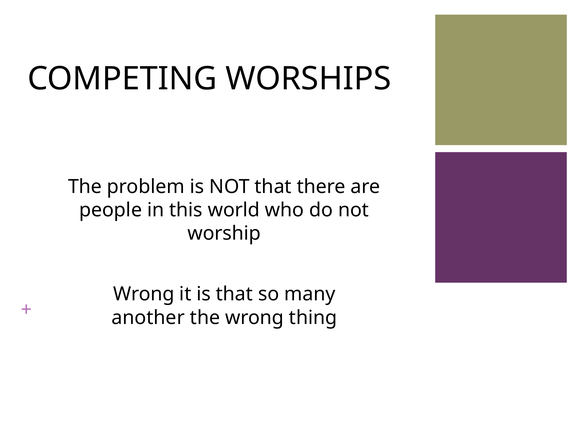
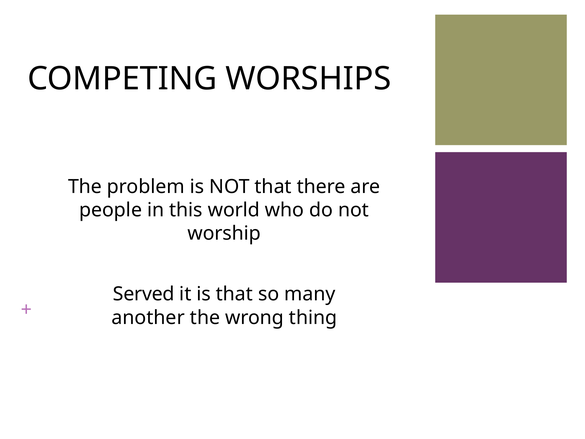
Wrong: Wrong -> Served (144, 294)
